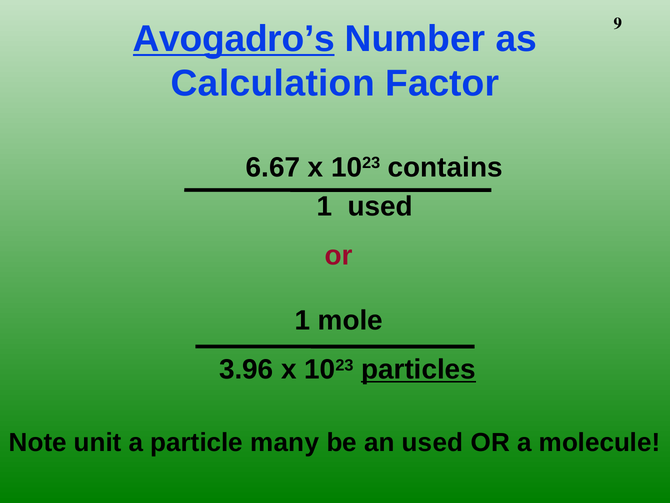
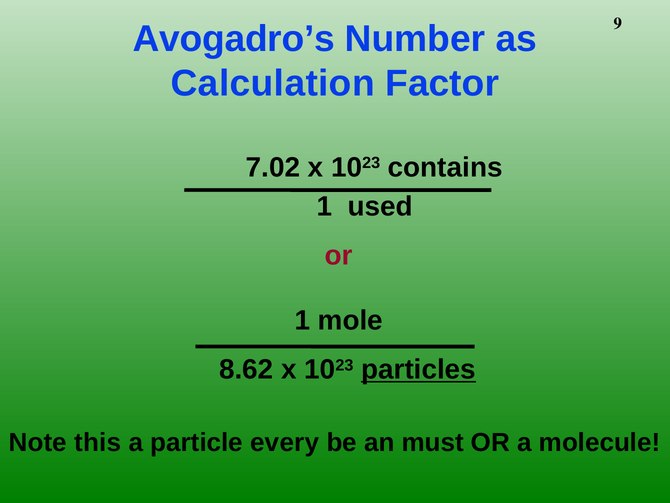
Avogadro’s underline: present -> none (234, 39)
6.67: 6.67 -> 7.02 (273, 167)
3.96: 3.96 -> 8.62 (246, 369)
unit: unit -> this (98, 442)
many: many -> every (285, 442)
an used: used -> must (433, 442)
